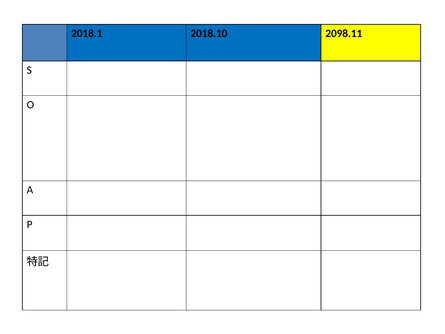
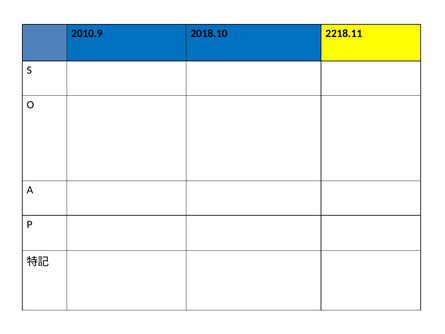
2018.1: 2018.1 -> 2010.9 (87, 33)
2098.11: 2098.11 -> 2218.11 (344, 33)
